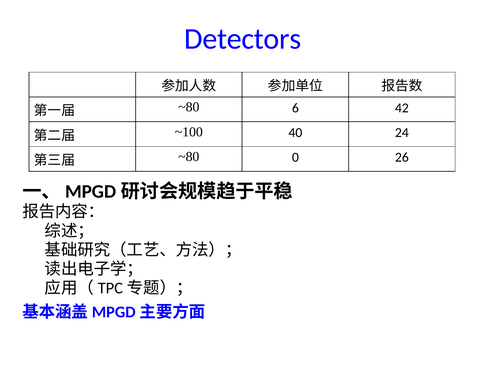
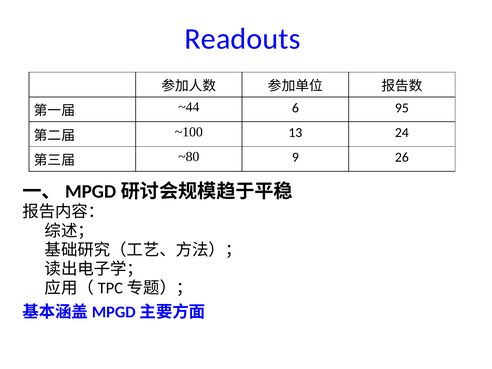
Detectors: Detectors -> Readouts (242, 39)
~80: ~80 -> ~44 (189, 107)
42: 42 -> 95 (402, 108)
40: 40 -> 13 (295, 133)
0: 0 -> 9 (295, 157)
